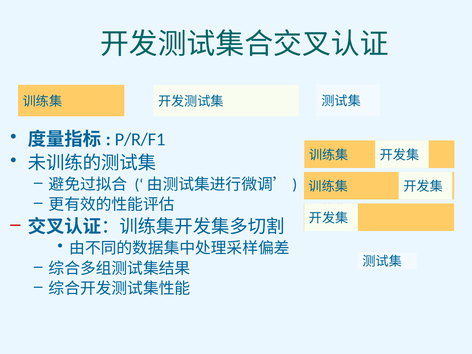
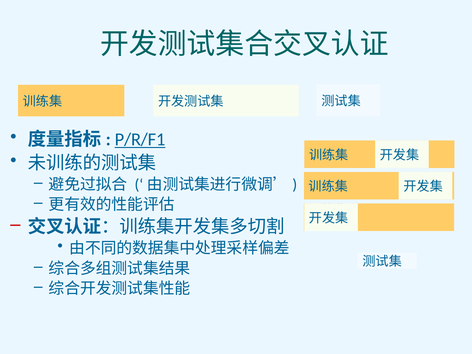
P/R/F1 underline: none -> present (140, 140)
